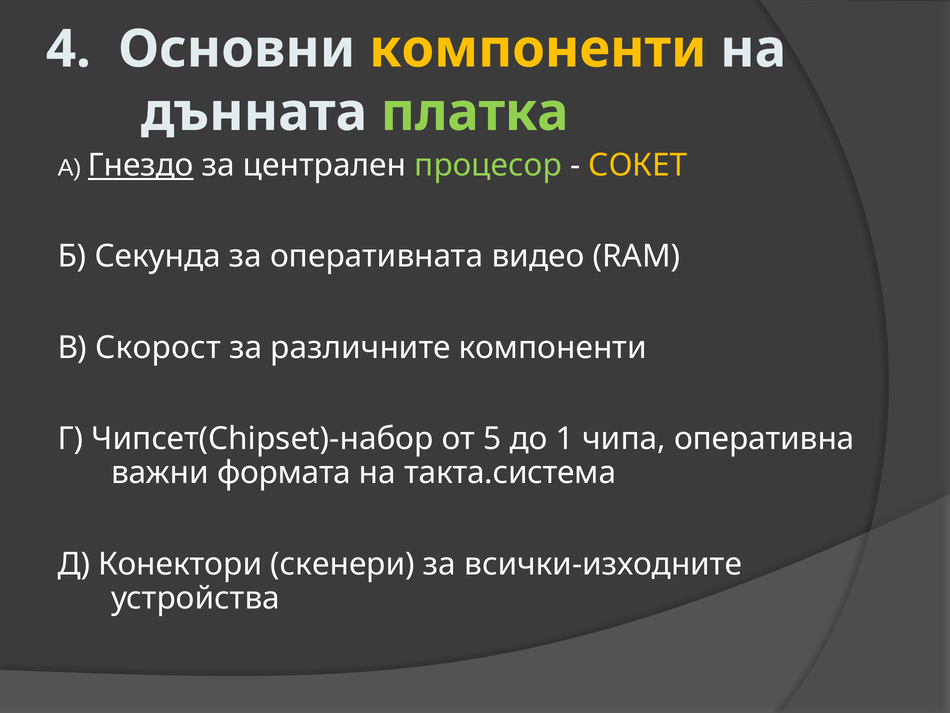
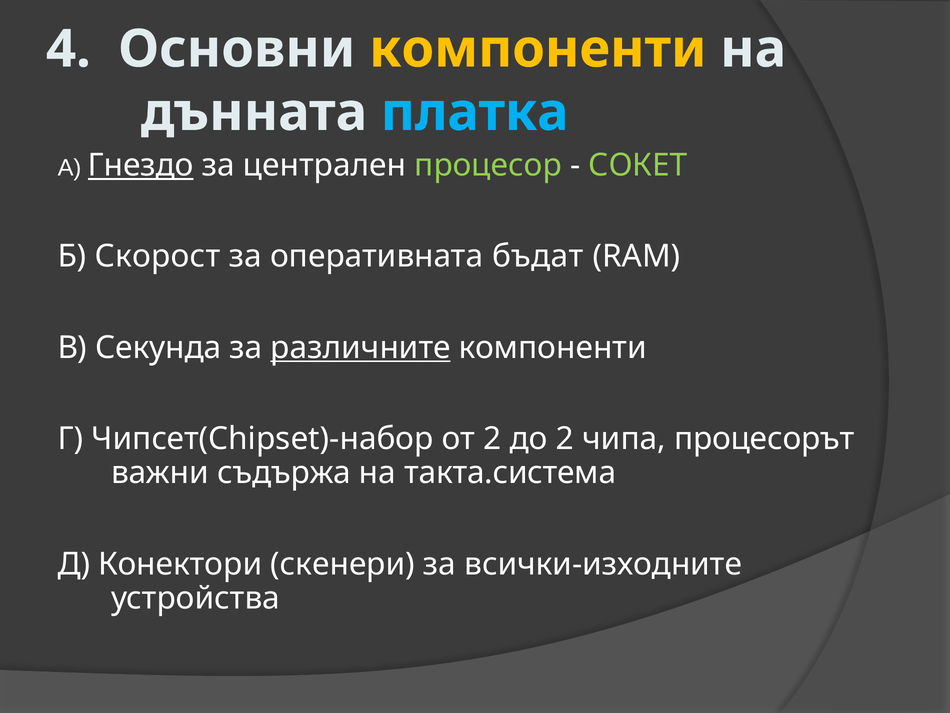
платка colour: light green -> light blue (475, 112)
СОКЕТ colour: yellow -> light green (638, 165)
Секунда: Секунда -> Скорост (158, 256)
видео: видео -> бъдат (538, 256)
Скорост: Скорост -> Секунда (158, 347)
различните underline: none -> present (361, 347)
от 5: 5 -> 2 (492, 439)
до 1: 1 -> 2 (565, 439)
оперативна: оперативна -> процесорът (764, 439)
формата: формата -> съдържа (284, 473)
